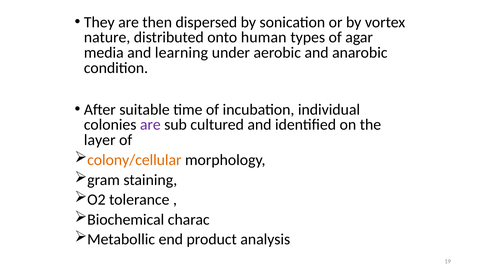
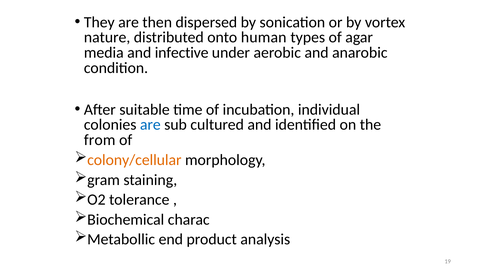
learning: learning -> infective (182, 53)
are colour: purple -> blue (150, 125)
layer: layer -> from (100, 140)
